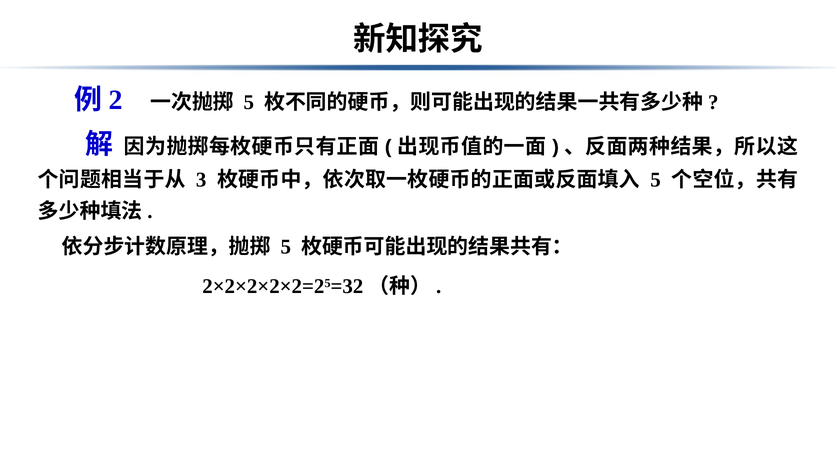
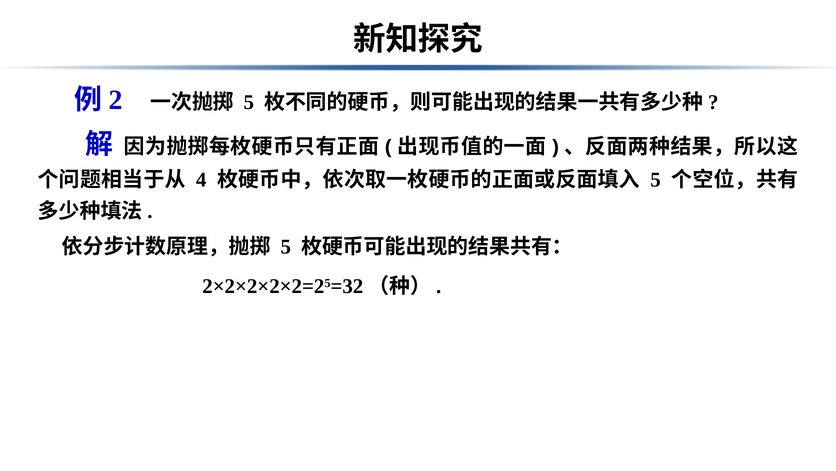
3: 3 -> 4 (201, 179)
